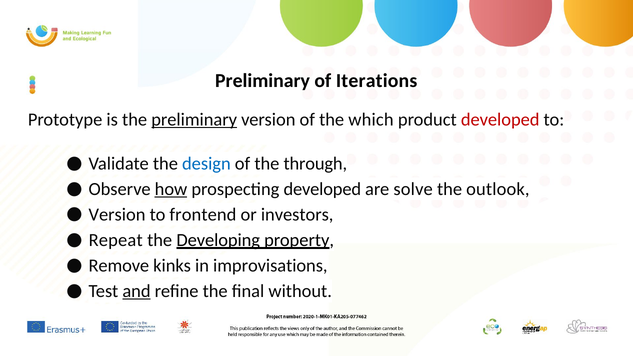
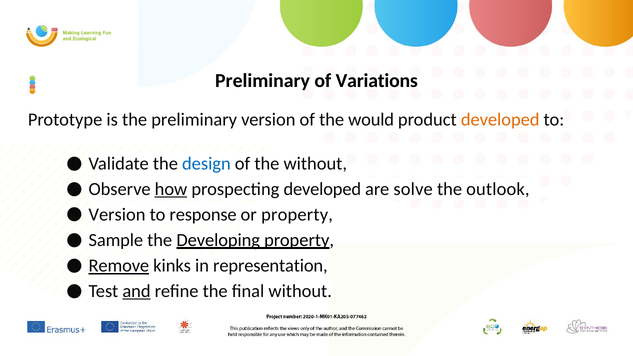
Iterations: Iterations -> Variations (377, 81)
preliminary underline: present -> none (194, 120)
which: which -> would (371, 120)
developed colour: red -> orange (500, 120)
the through: through -> without (315, 164)
frontend: frontend -> response (203, 214)
or investors: investors -> property (297, 214)
Repeat: Repeat -> Sample (116, 240)
Remove underline: none -> present (119, 266)
improvisations: improvisations -> representation (270, 266)
